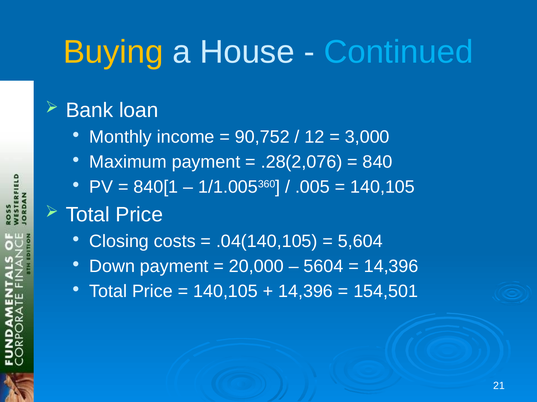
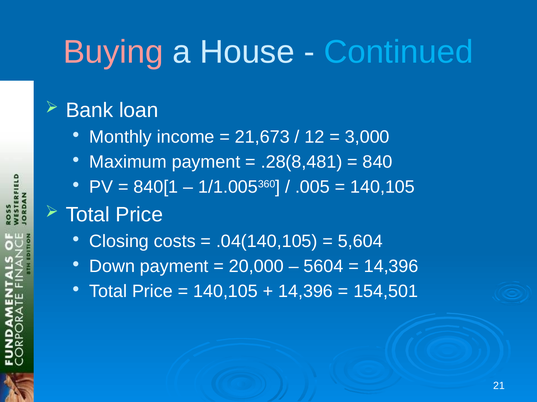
Buying colour: yellow -> pink (113, 52)
90,752: 90,752 -> 21,673 (262, 137)
.28(2,076: .28(2,076 -> .28(8,481 (302, 162)
